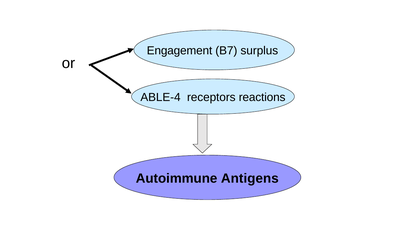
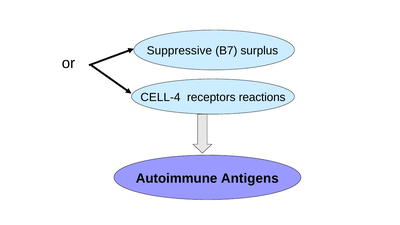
Engagement: Engagement -> Suppressive (179, 51)
ABLE-4: ABLE-4 -> CELL-4 (160, 97)
